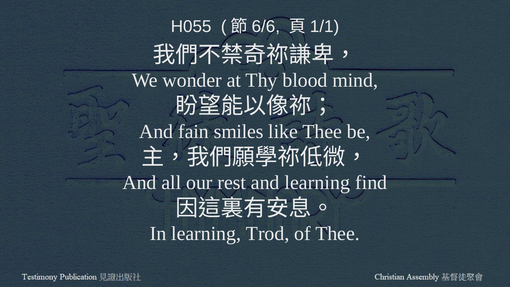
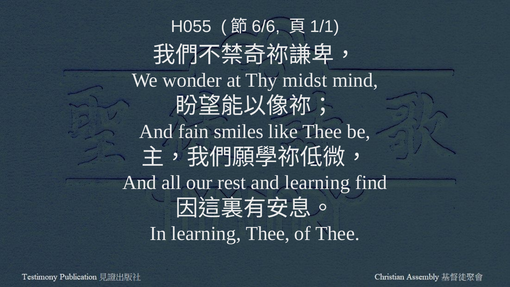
blood: blood -> midst (305, 80)
learning Trod: Trod -> Thee (268, 233)
